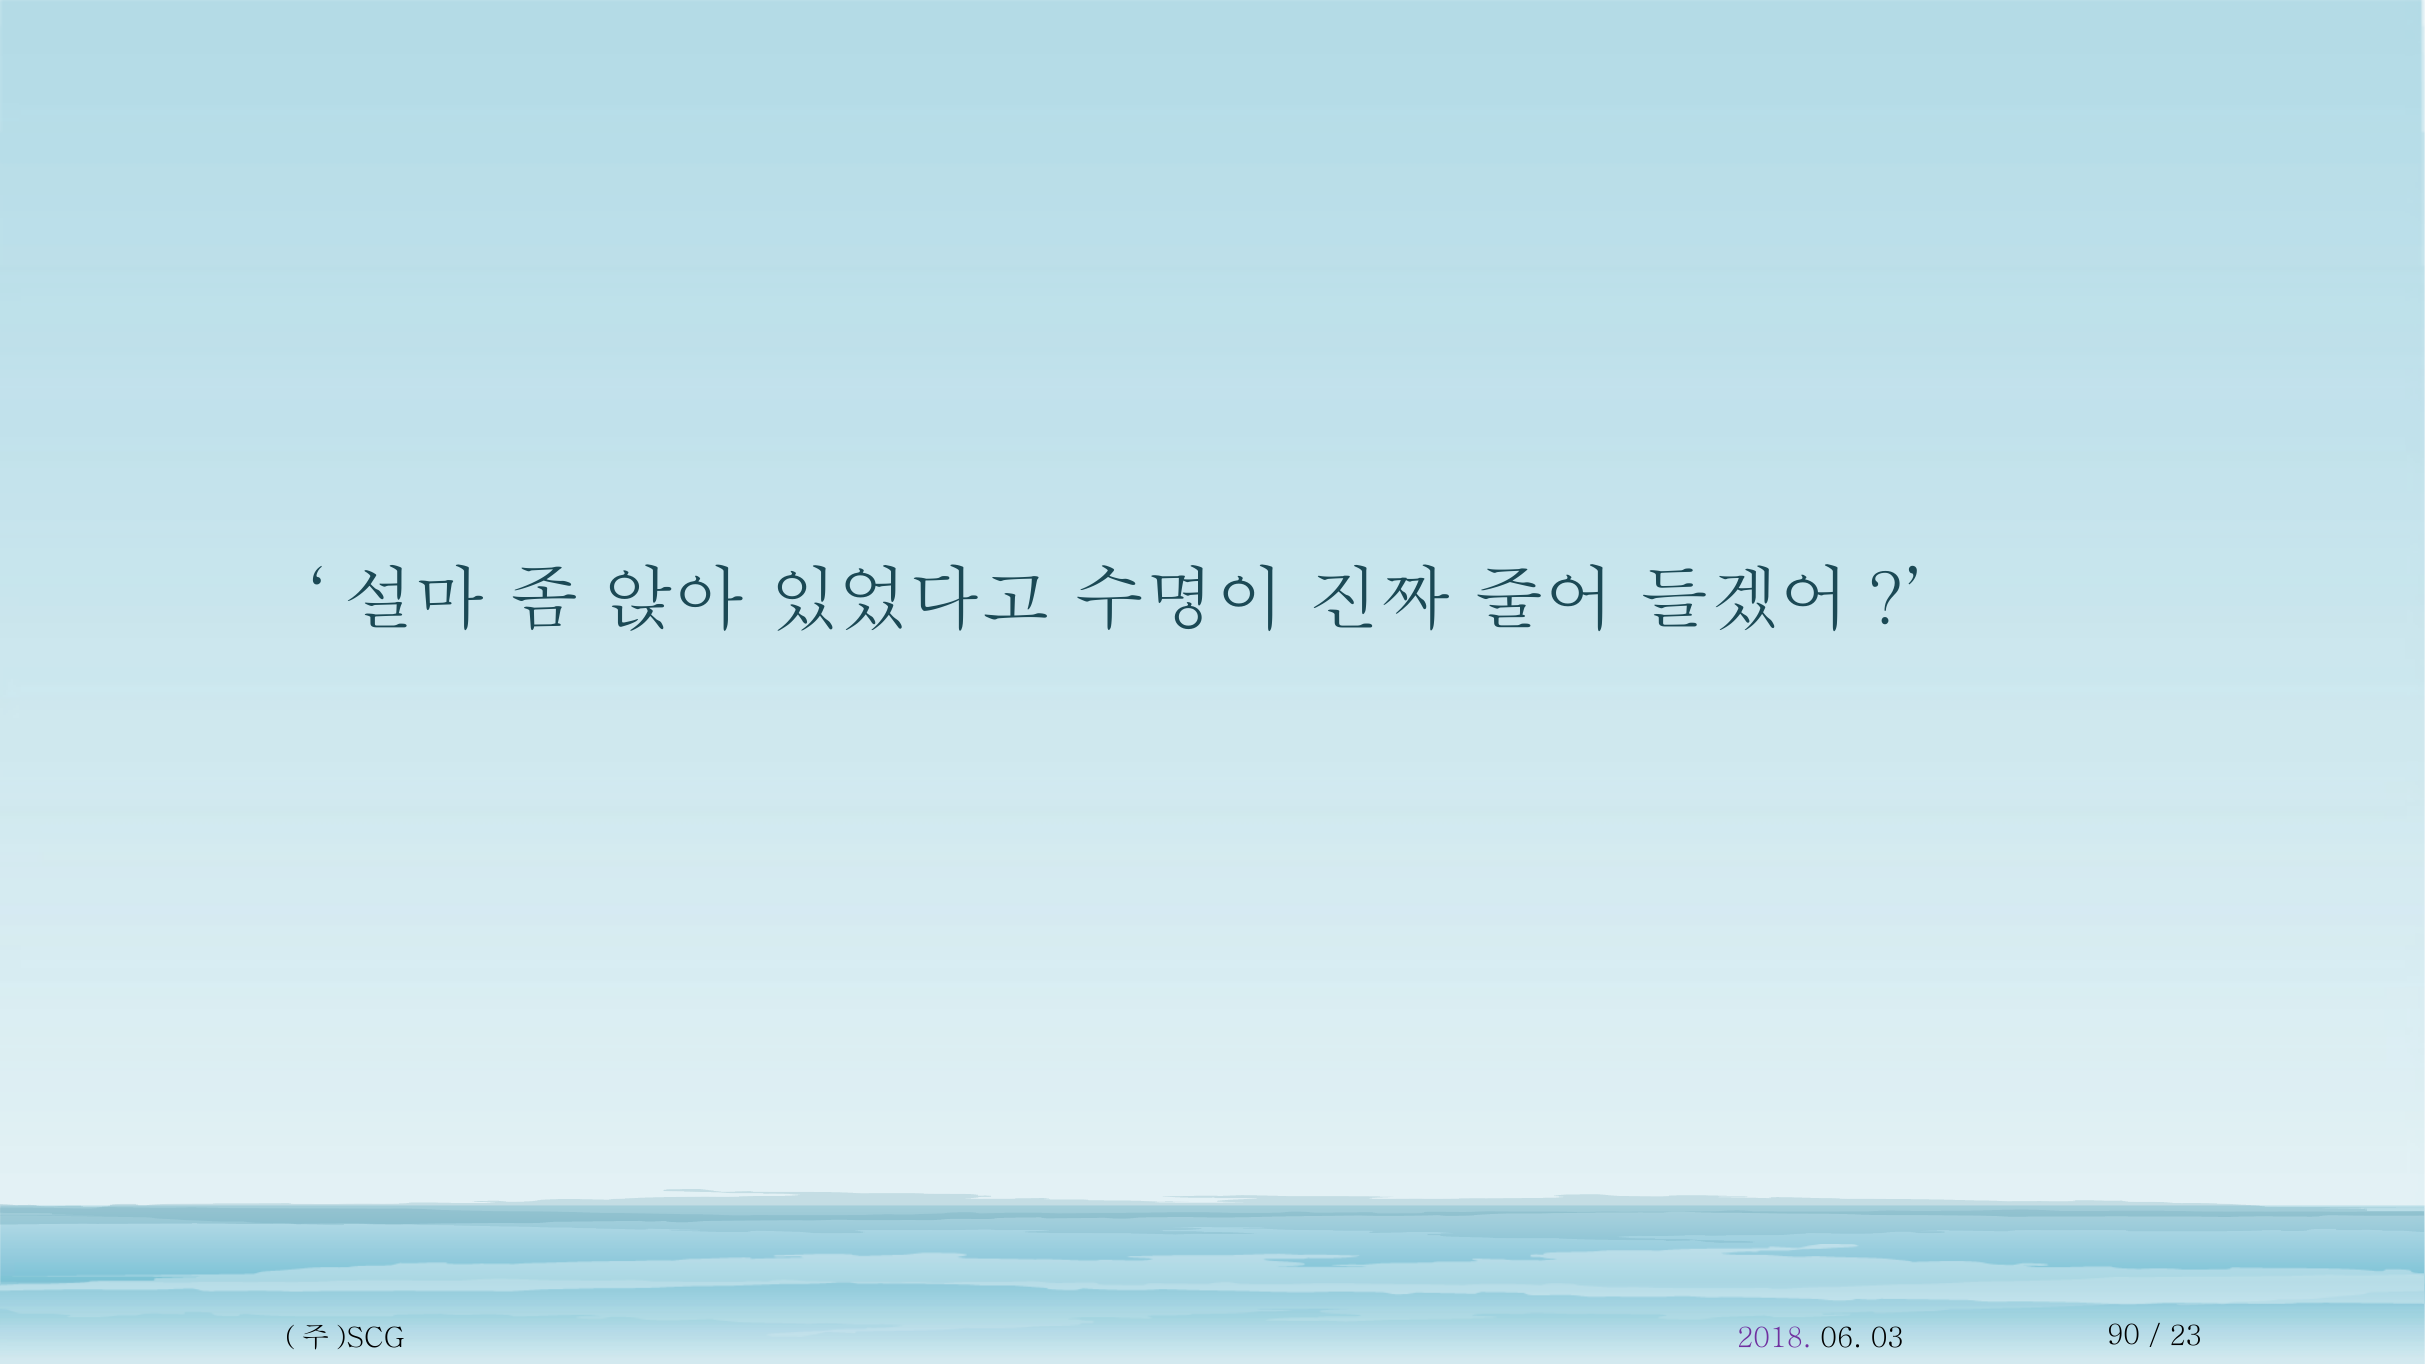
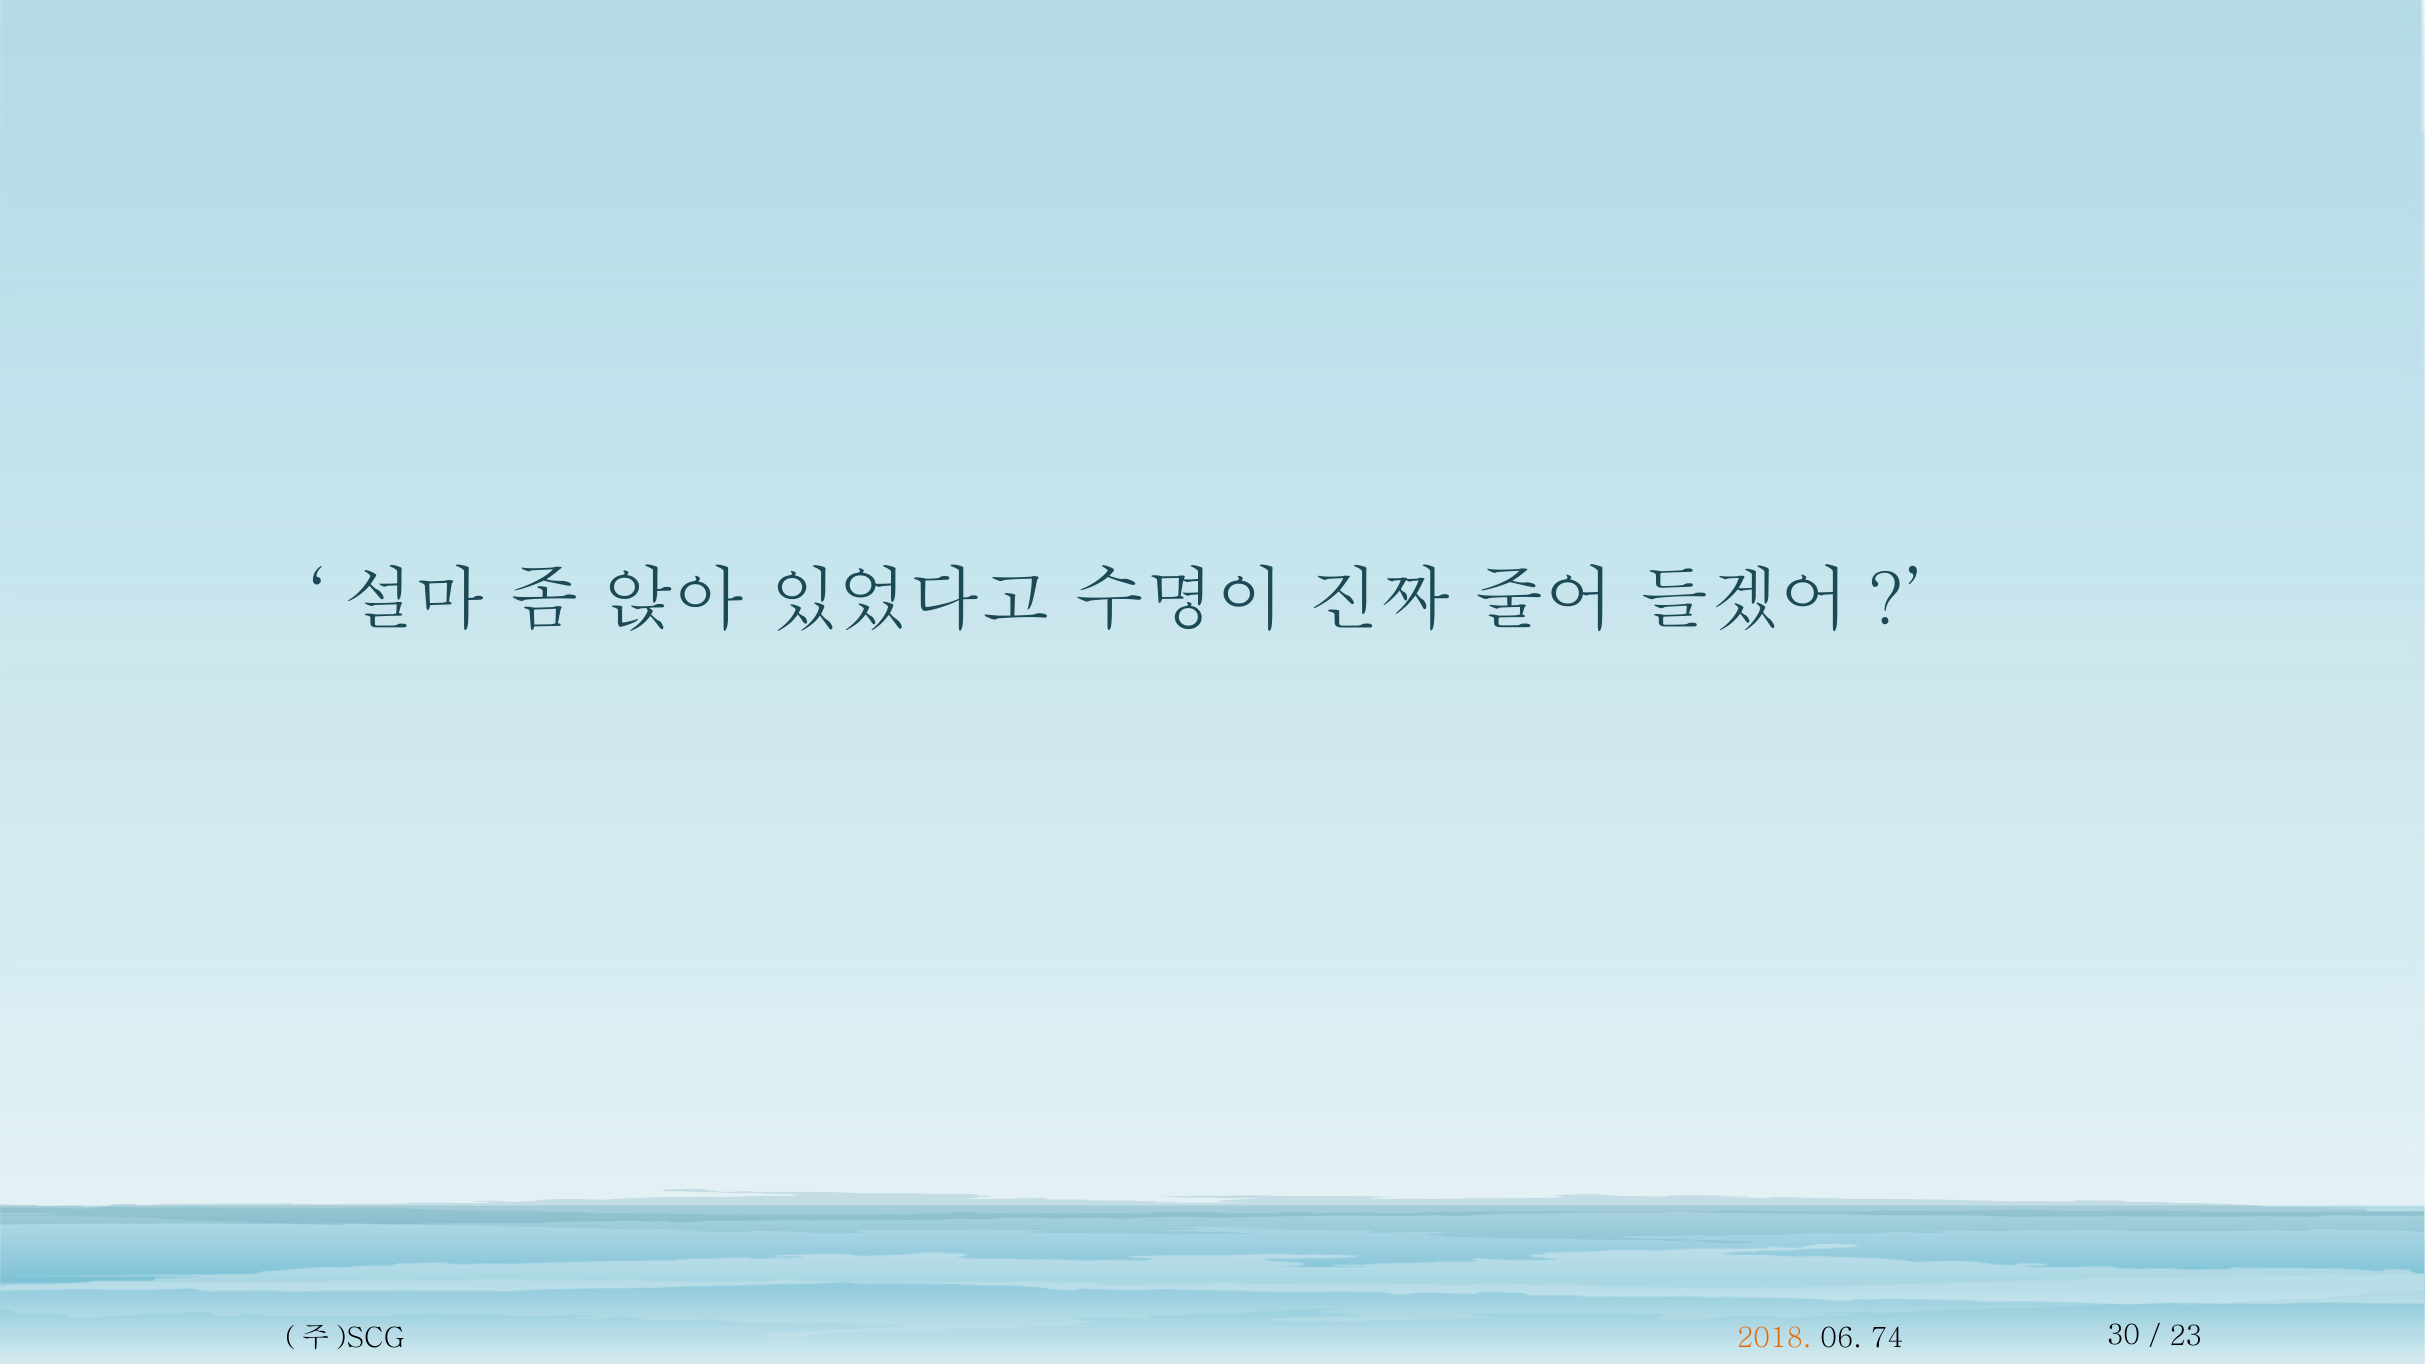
2018 colour: purple -> orange (1774, 1339)
03: 03 -> 74 (1887, 1339)
90: 90 -> 30 (2124, 1336)
